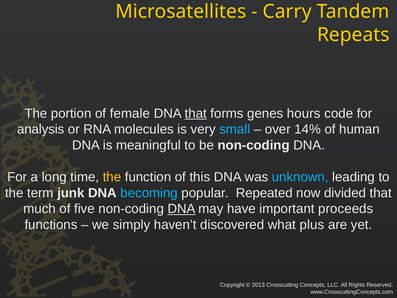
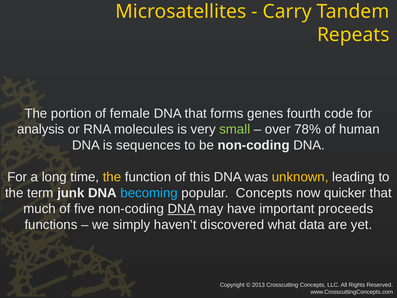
that underline: present -> none (196, 113)
hours: hours -> fourth (304, 113)
small colour: light blue -> light green (235, 129)
14%: 14% -> 78% (308, 129)
meaningful: meaningful -> sequences (148, 145)
unknown colour: light blue -> yellow (300, 177)
popular Repeated: Repeated -> Concepts (264, 193)
divided: divided -> quicker (345, 193)
plus: plus -> data (312, 225)
